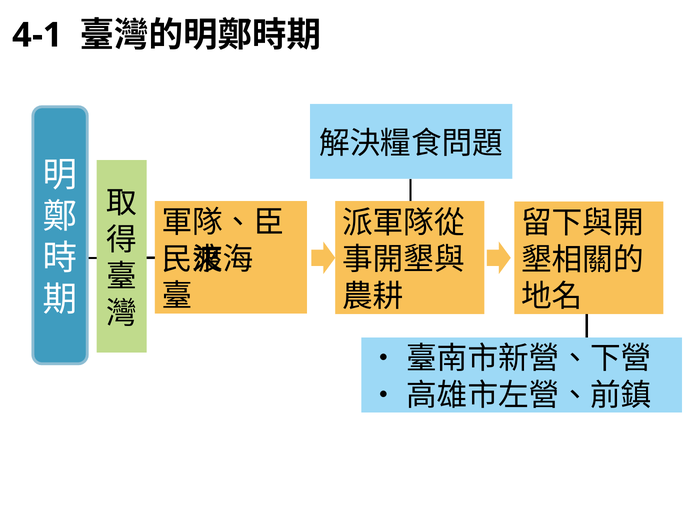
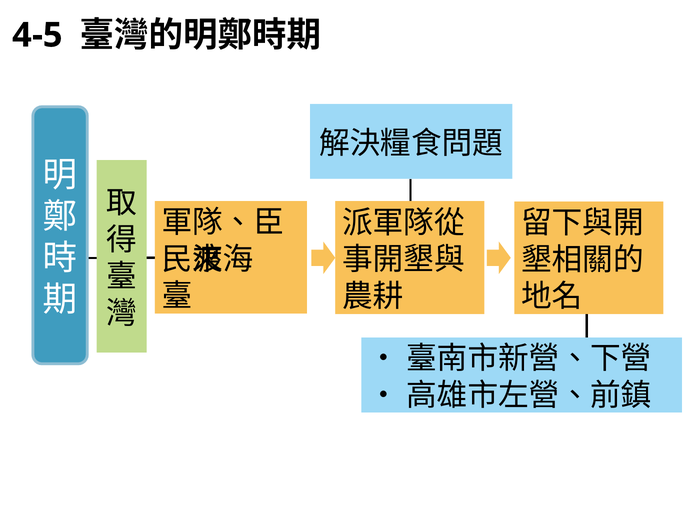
4-1: 4-1 -> 4-5 (37, 35)
